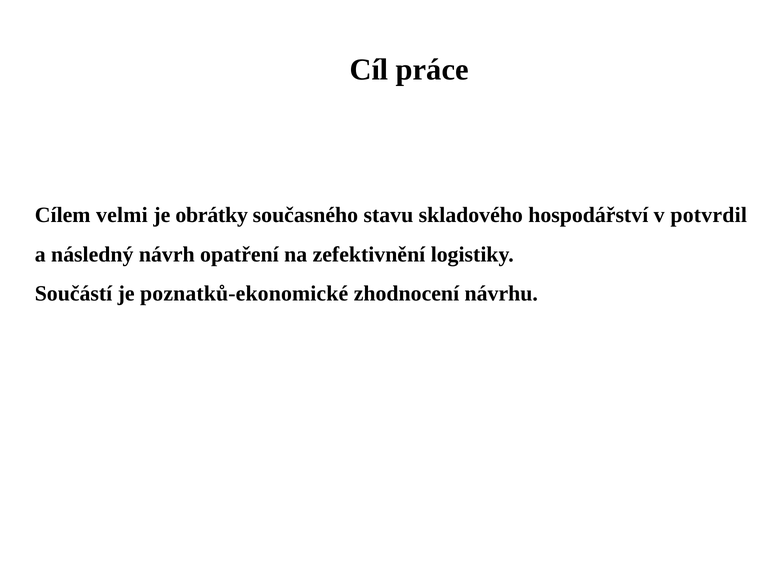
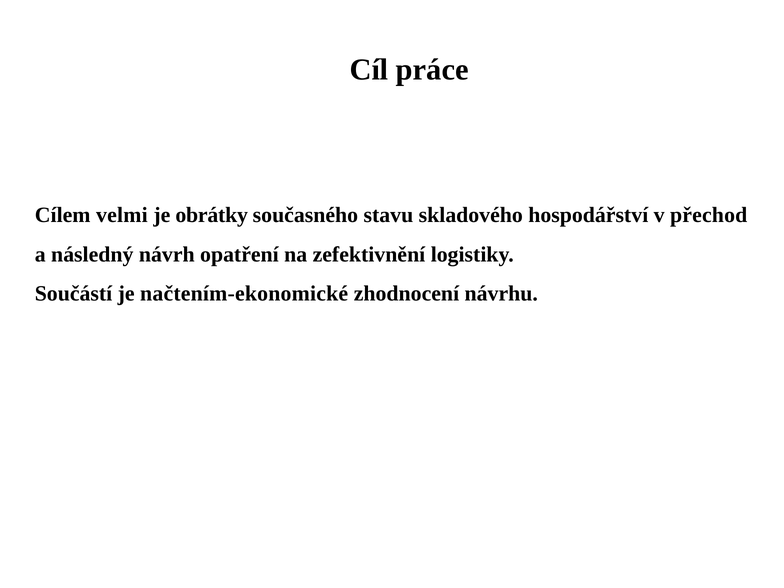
potvrdil: potvrdil -> přechod (709, 215)
poznatků-ekonomické: poznatků-ekonomické -> načtením-ekonomické (244, 294)
